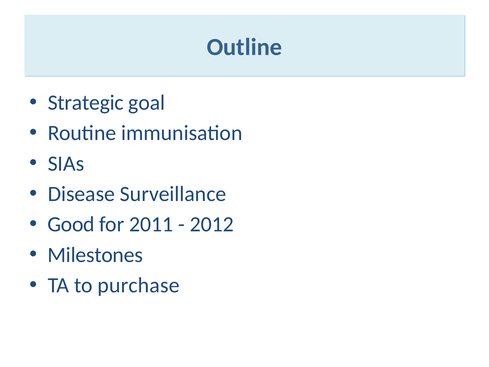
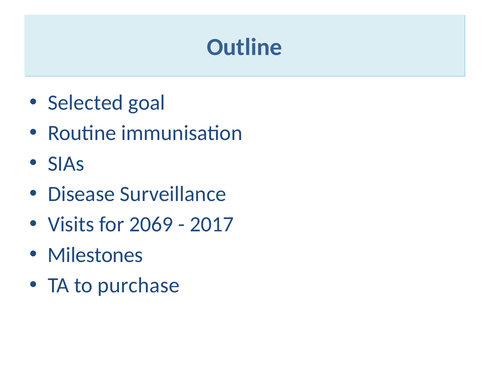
Strategic: Strategic -> Selected (86, 103)
Good: Good -> Visits (71, 224)
2011: 2011 -> 2069 (151, 224)
2012: 2012 -> 2017 (212, 224)
